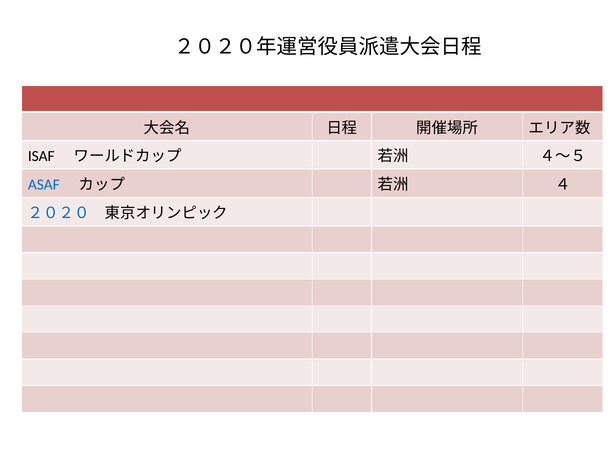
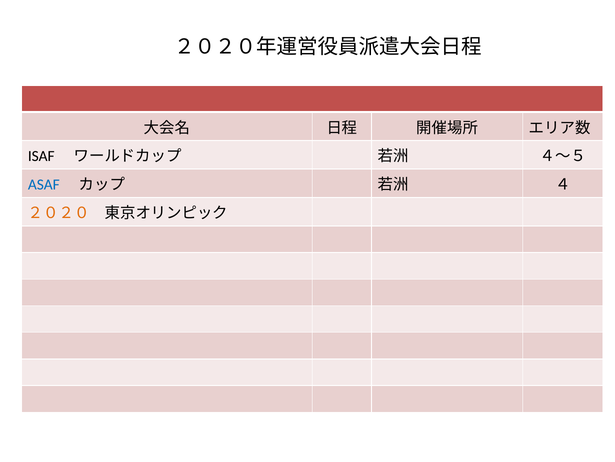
２０２０ colour: blue -> orange (59, 213)
